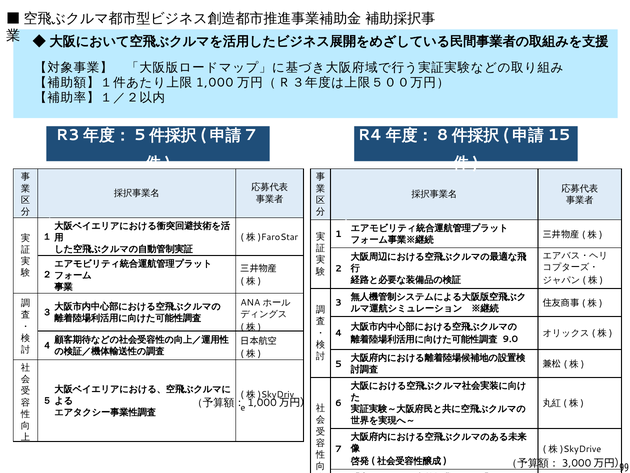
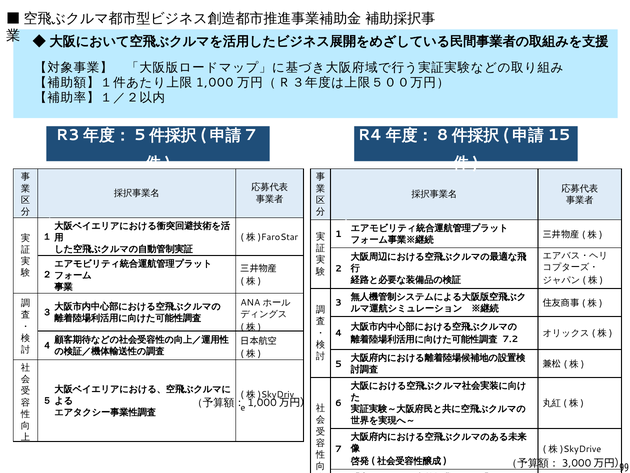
9.0: 9.0 -> 7.2 (510, 339)
